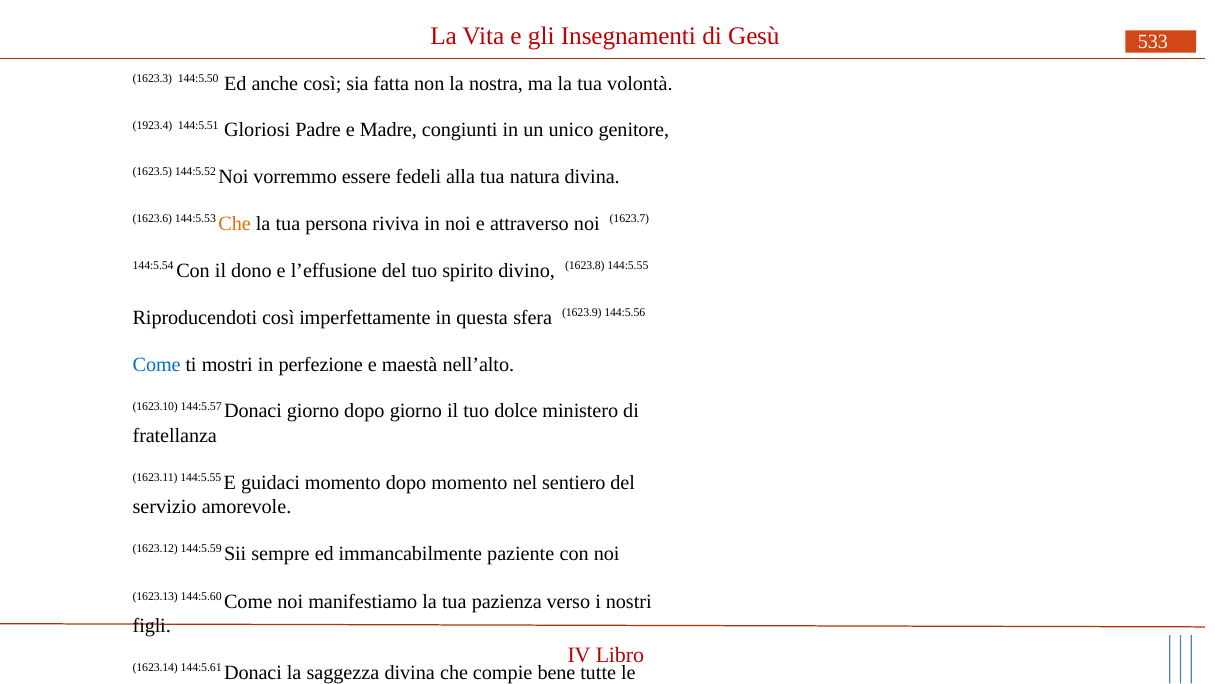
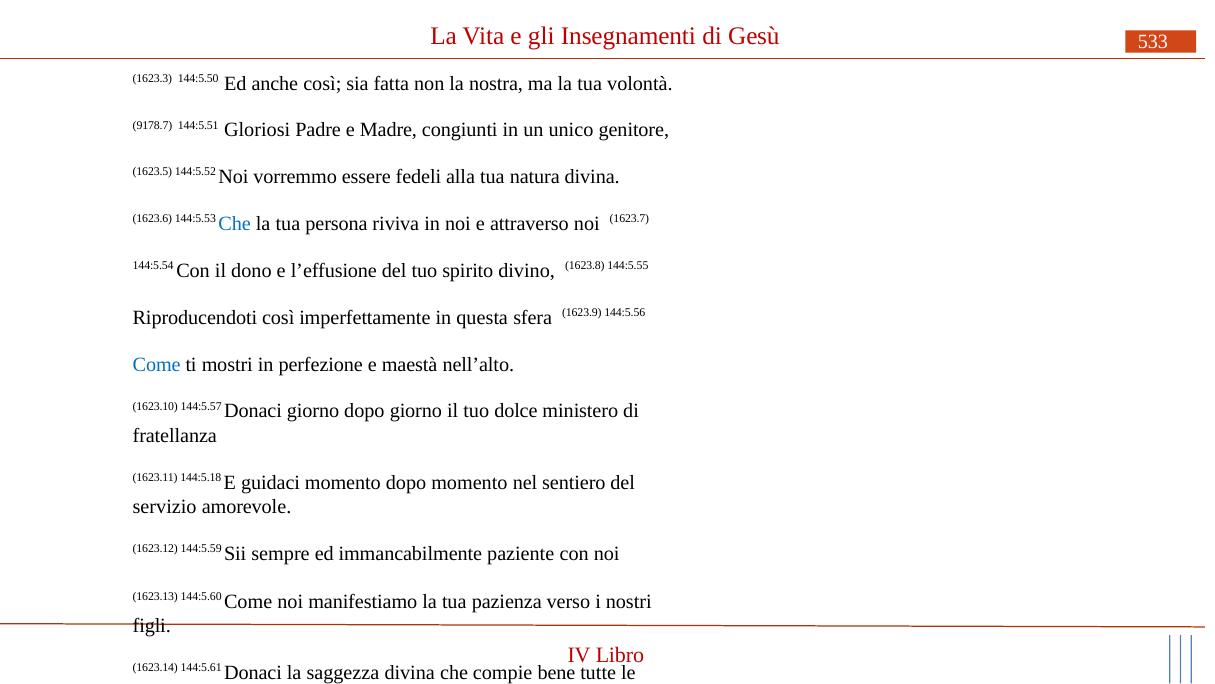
1923.4: 1923.4 -> 9178.7 (152, 125)
Che colour: orange -> blue (235, 224)
1623.11 144:5.55: 144:5.55 -> 144:5.18 (201, 478)
